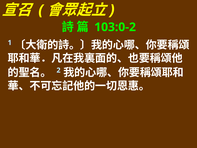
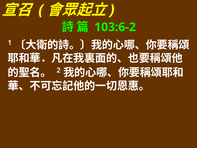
103:0-2: 103:0-2 -> 103:6-2 (115, 27)
